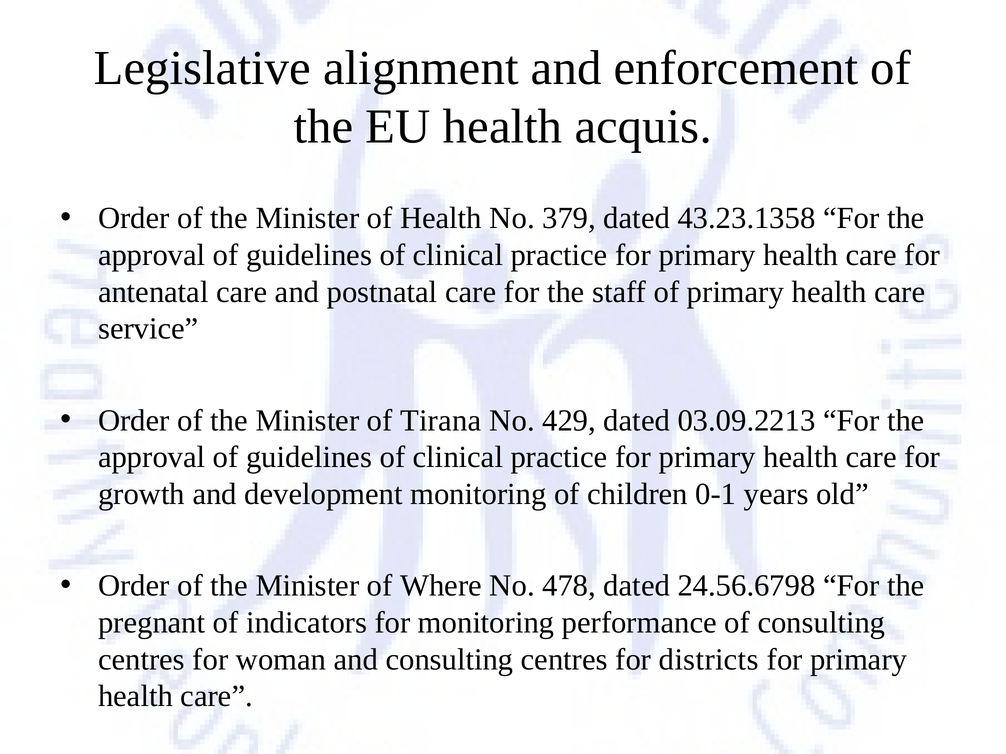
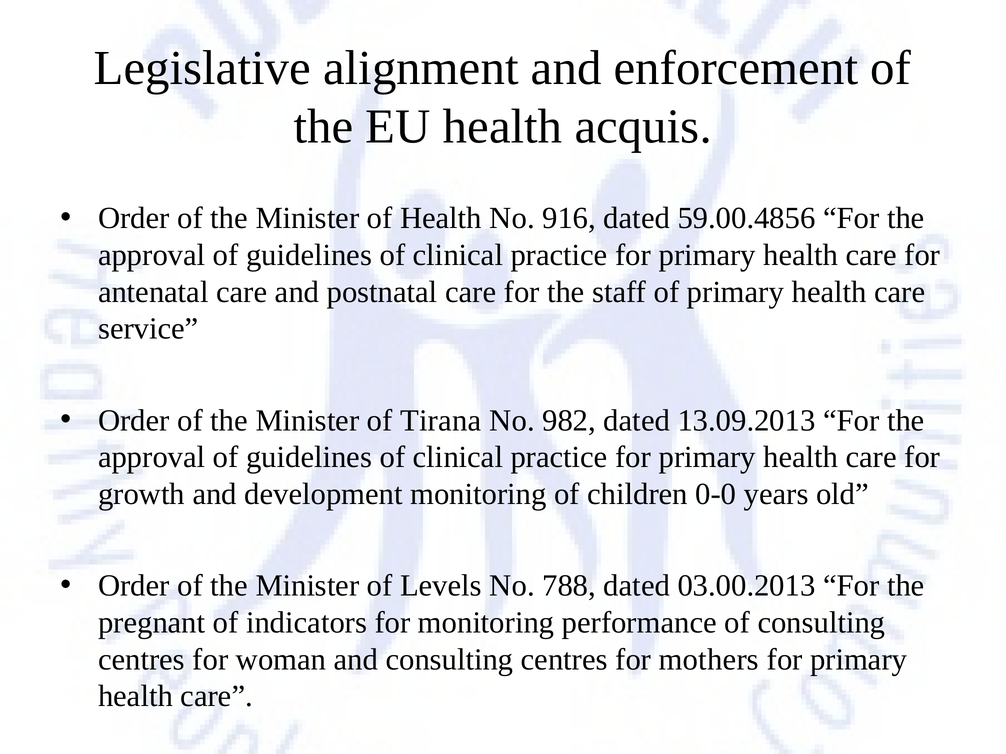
379: 379 -> 916 (569, 218)
43.23.1358: 43.23.1358 -> 59.00.4856 (747, 218)
429: 429 -> 982 (569, 421)
03.09.2213: 03.09.2213 -> 13.09.2013 (747, 421)
0-1: 0-1 -> 0-0 (716, 494)
Where: Where -> Levels (441, 586)
478: 478 -> 788 (569, 586)
24.56.6798: 24.56.6798 -> 03.00.2013 (747, 586)
districts: districts -> mothers (709, 660)
